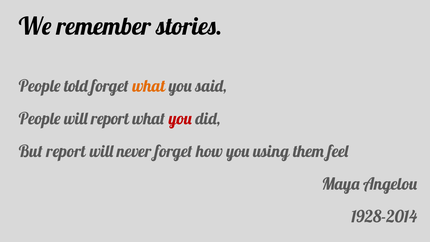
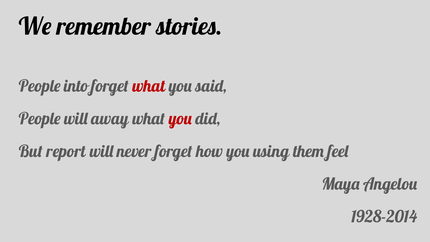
told: told -> into (76, 86)
what colour: orange -> red (149, 86)
will report: report -> away (110, 119)
